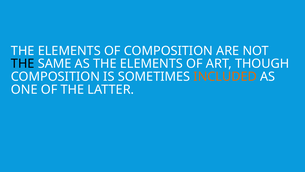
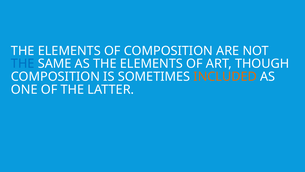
THE colour: black -> blue (23, 64)
